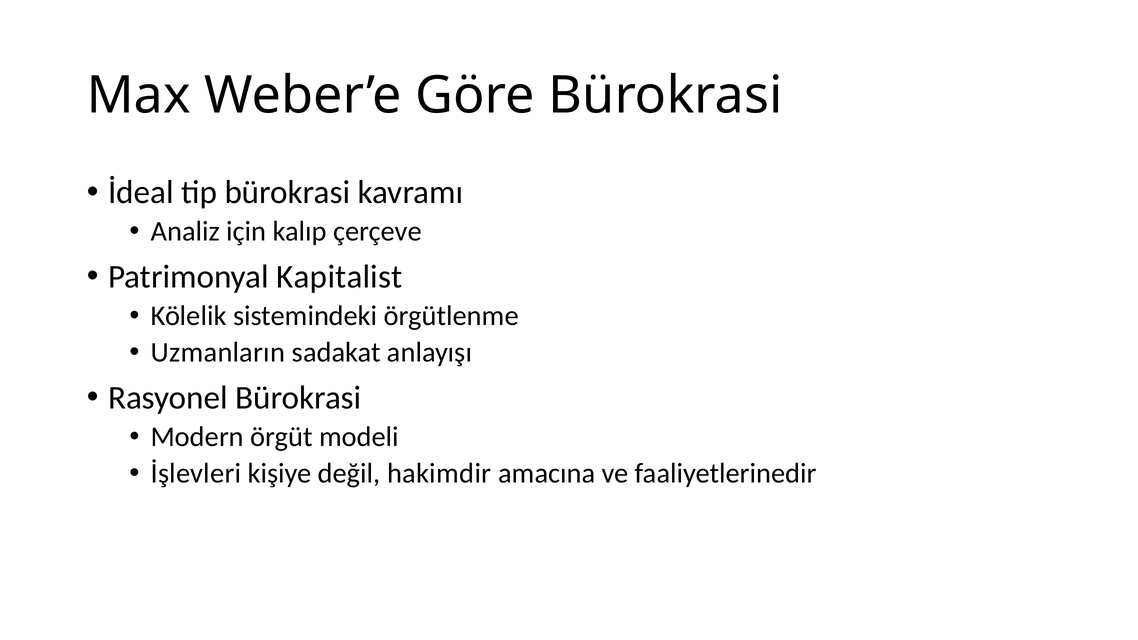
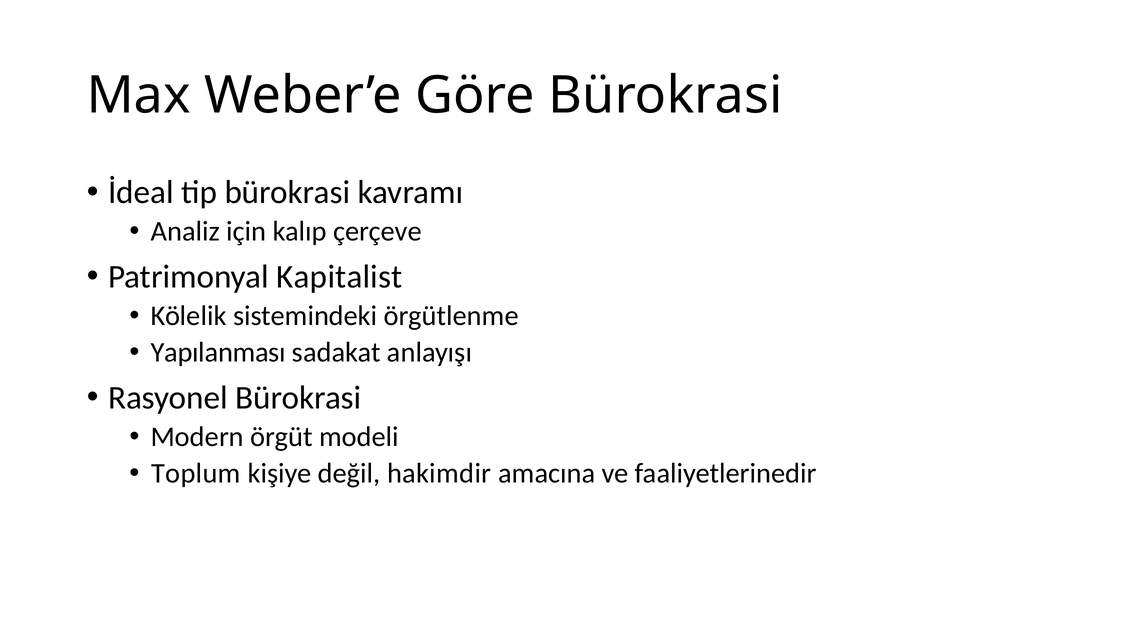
Uzmanların: Uzmanların -> Yapılanması (218, 353)
İşlevleri: İşlevleri -> Toplum (196, 474)
